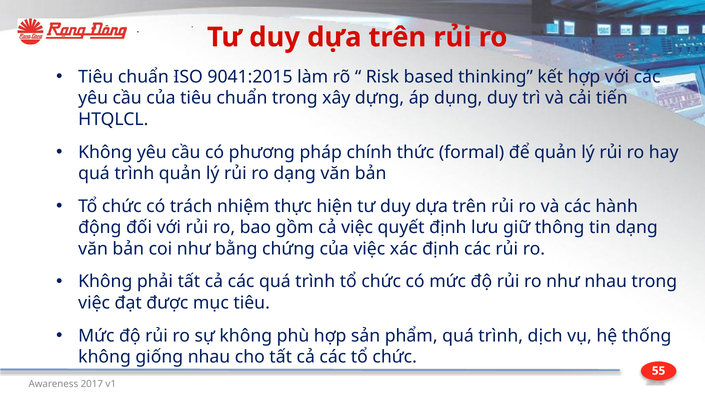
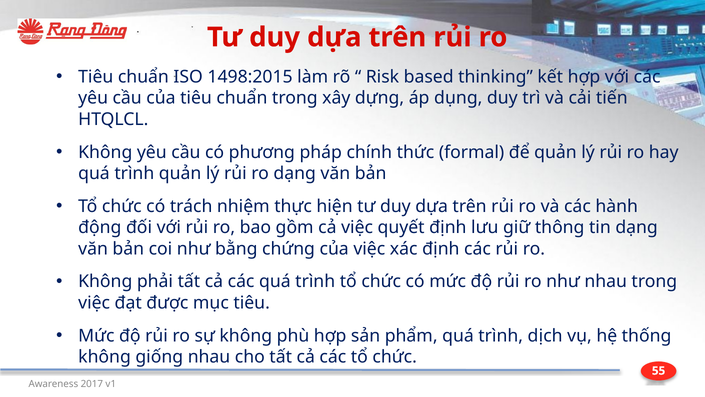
9041:2015: 9041:2015 -> 1498:2015 (250, 77)
